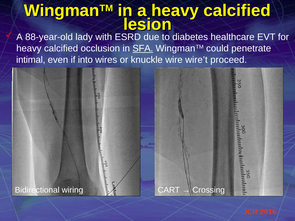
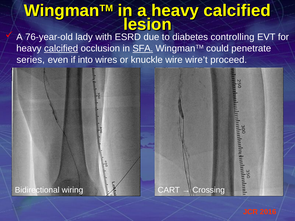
88-year-old: 88-year-old -> 76-year-old (49, 37)
healthcare: healthcare -> controlling (232, 37)
calcified underline: none -> present (61, 48)
intimal: intimal -> series (31, 60)
